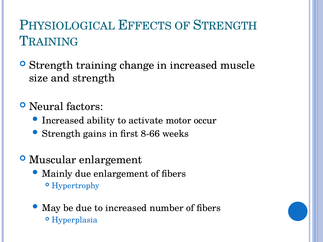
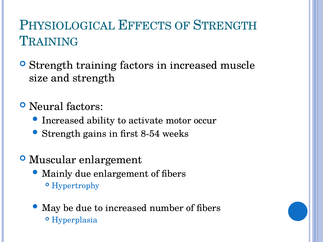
training change: change -> factors (137, 65)
8-66: 8-66 -> 8-54 (150, 134)
